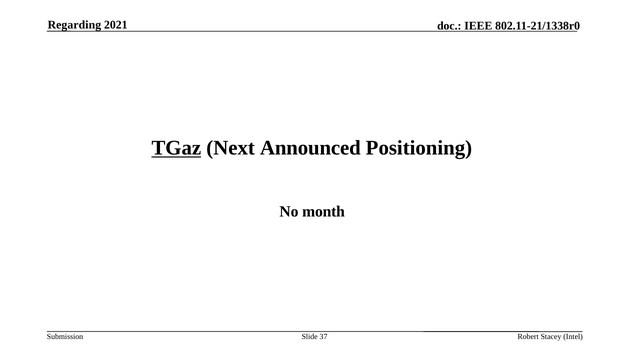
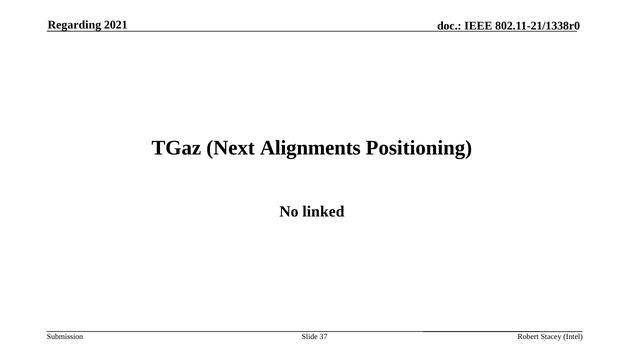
TGaz underline: present -> none (176, 148)
Announced: Announced -> Alignments (310, 148)
month: month -> linked (323, 212)
